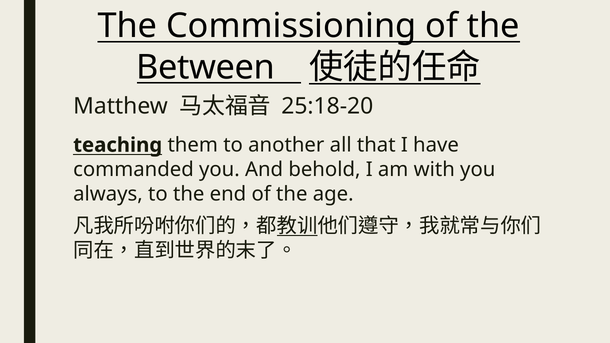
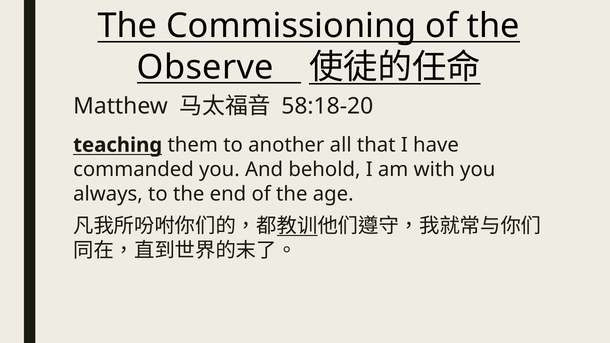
Between: Between -> Observe (205, 67)
25:18-20: 25:18-20 -> 58:18-20 (327, 106)
